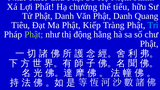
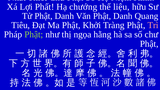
tiếu: tiếu -> liệu (121, 7)
Kiếp: Kiếp -> Khởi (92, 25)
Trì colour: light blue -> pink (153, 25)
động: động -> ngọa (82, 34)
